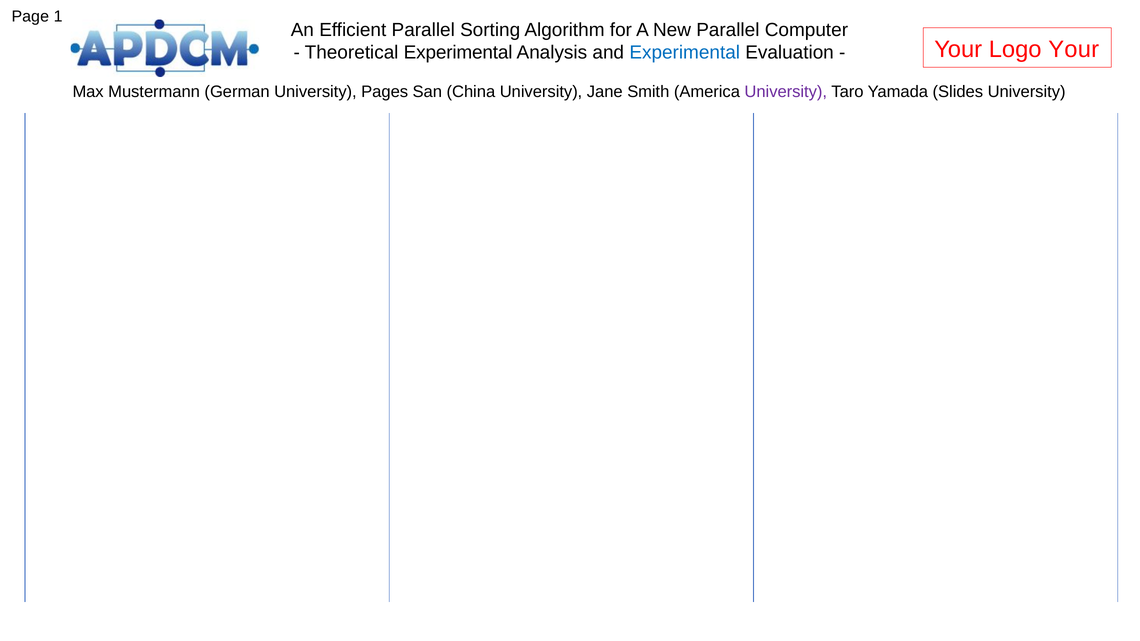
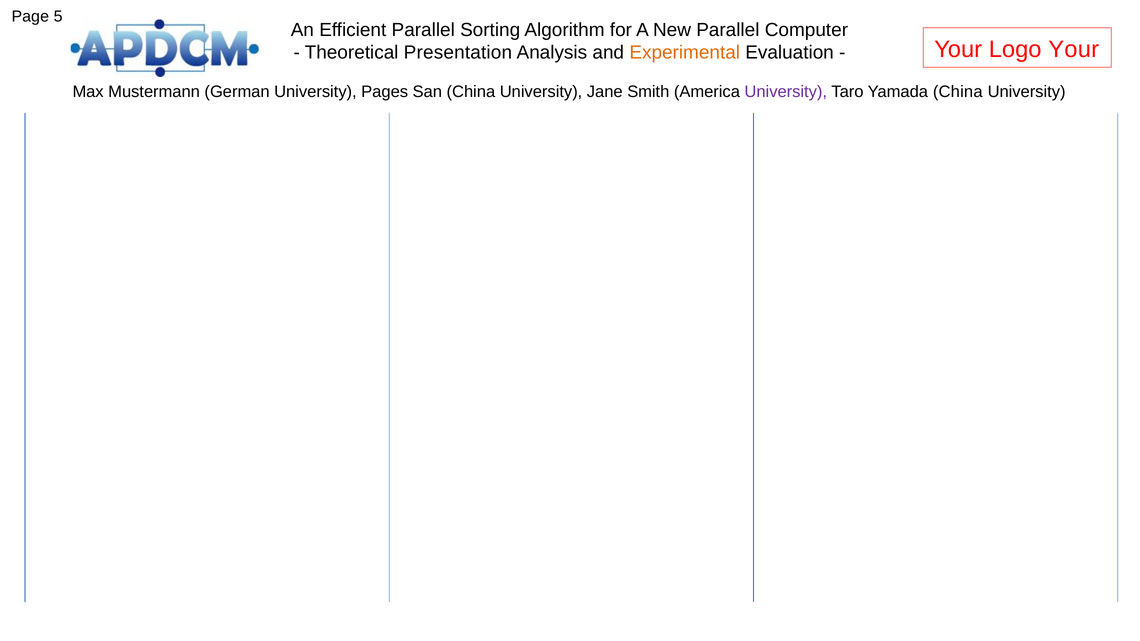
1: 1 -> 5 (58, 16)
Theoretical Experimental: Experimental -> Presentation (458, 53)
Experimental colour: blue -> orange (685, 53)
Yamada Slides: Slides -> China (958, 92)
